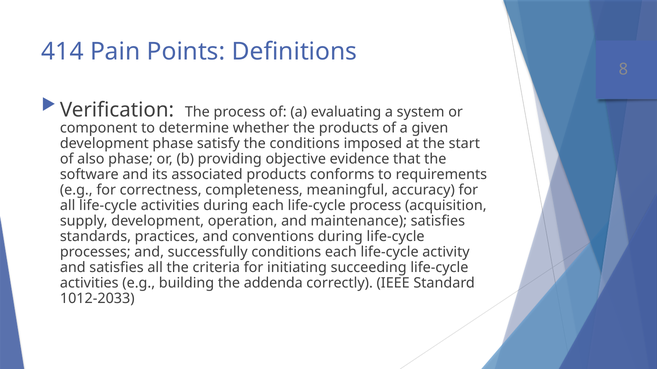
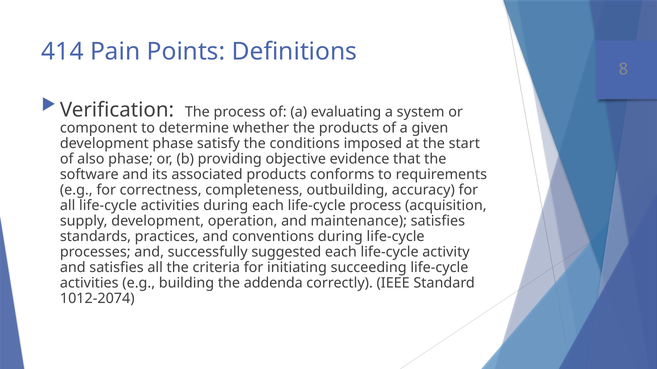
meaningful: meaningful -> outbuilding (347, 190)
successfully conditions: conditions -> suggested (286, 253)
1012-2033: 1012-2033 -> 1012-2074 (97, 299)
